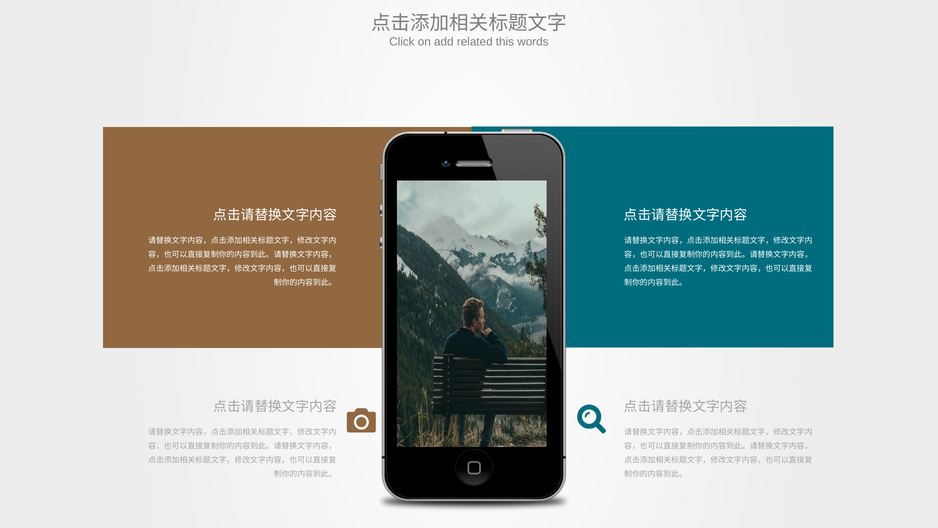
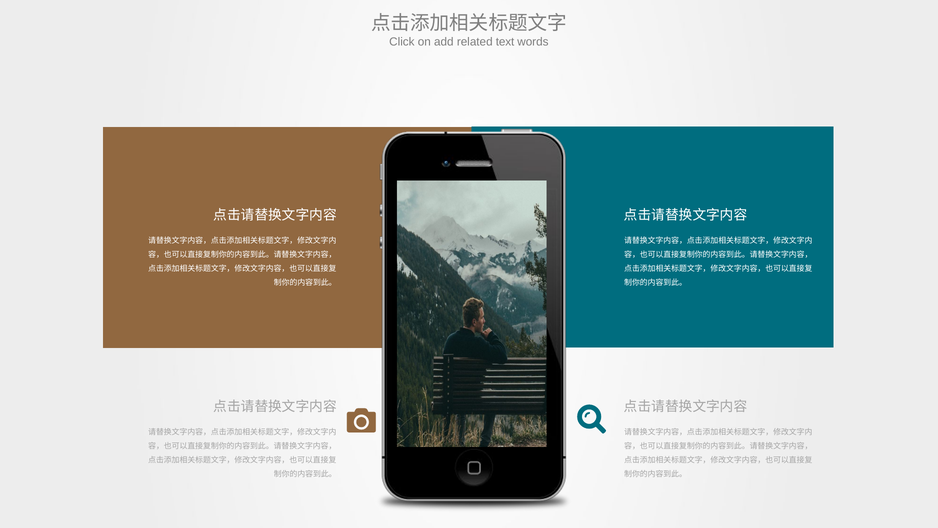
this: this -> text (505, 42)
